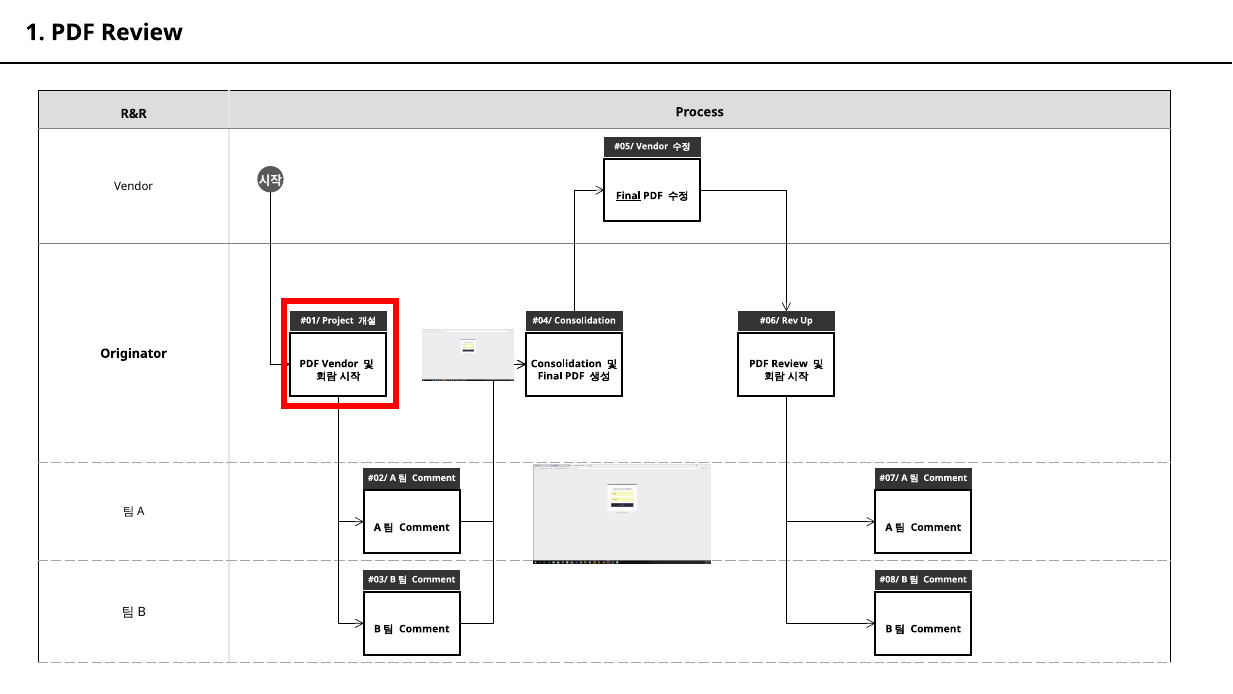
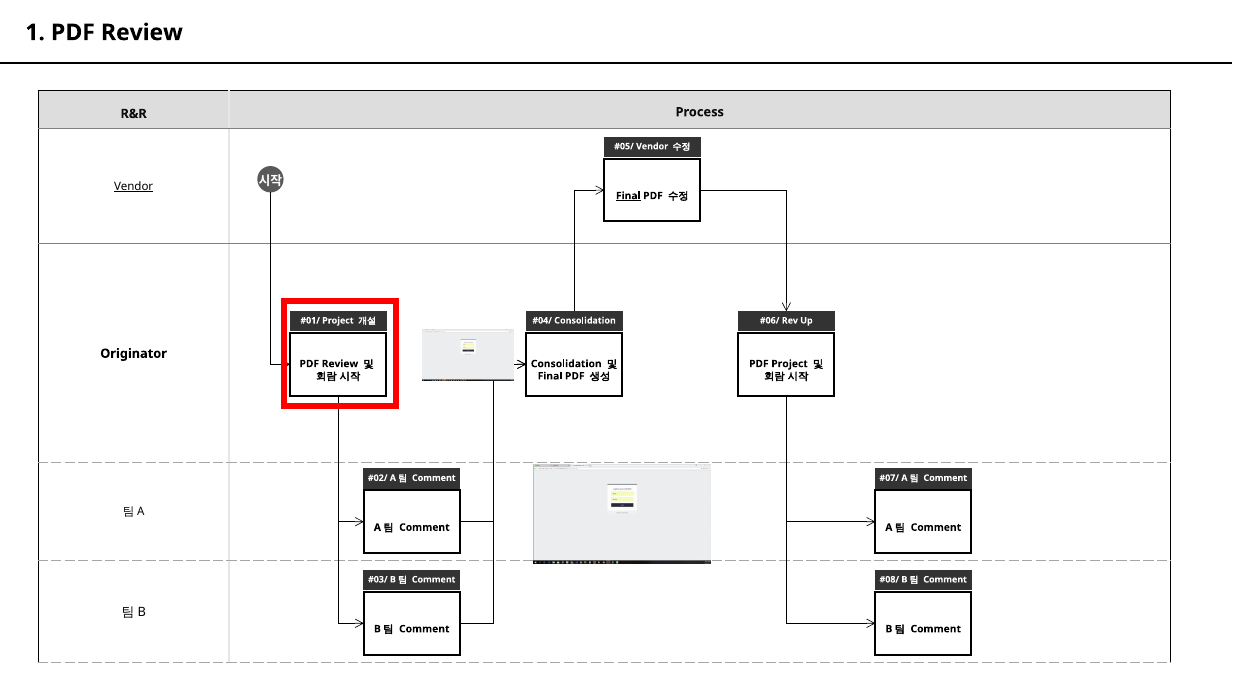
Vendor underline: none -> present (134, 186)
Vendor: Vendor -> Review (340, 364)
Review: Review -> Project (790, 364)
